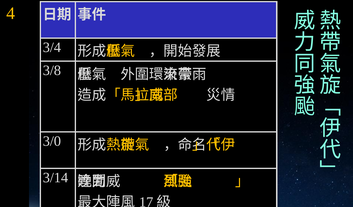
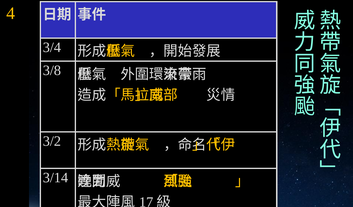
3/0: 3/0 -> 3/2 (52, 141)
